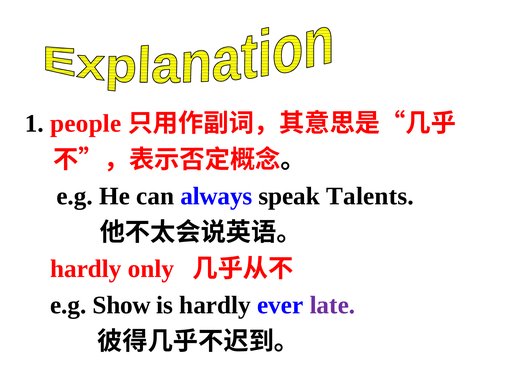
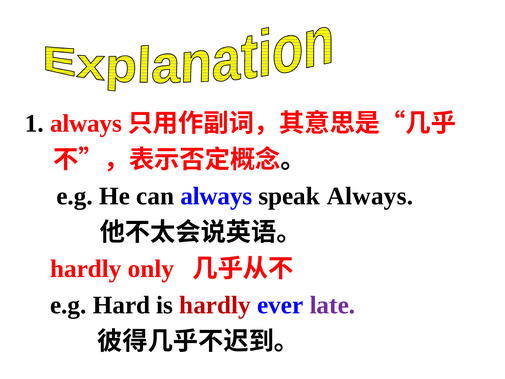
1 people: people -> always (86, 123)
speak Talents: Talents -> Always (370, 196)
Show: Show -> Hard (122, 305)
hardly colour: black -> red (215, 305)
